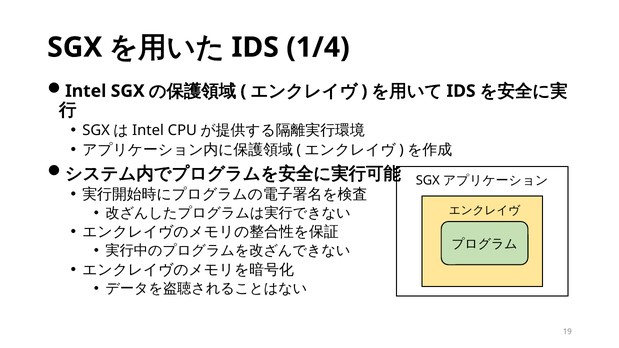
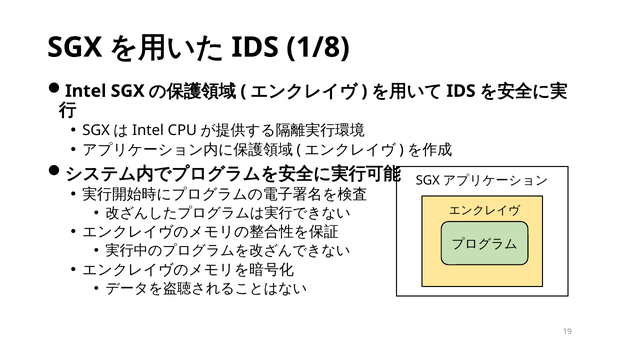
1/4: 1/4 -> 1/8 (318, 47)
